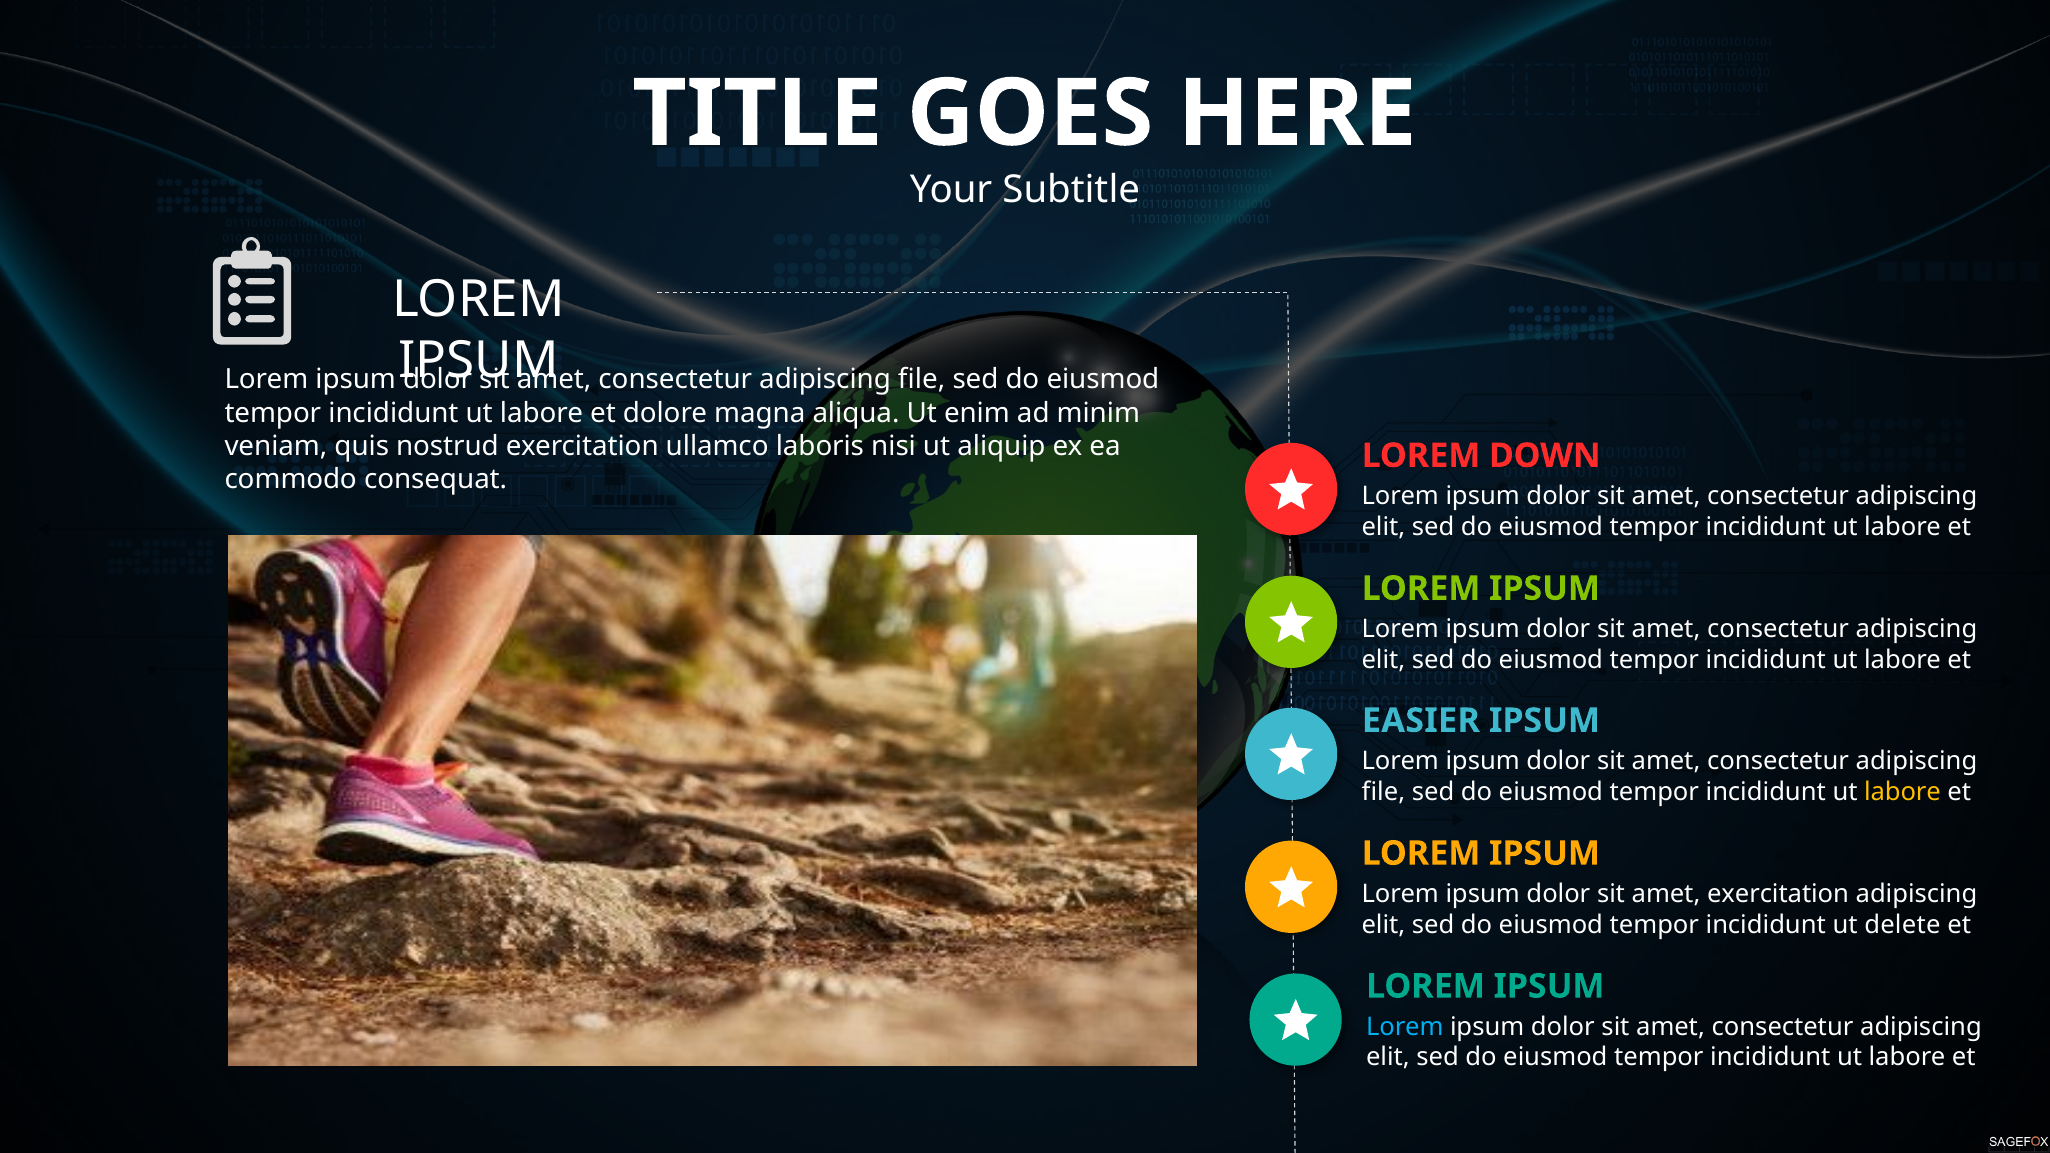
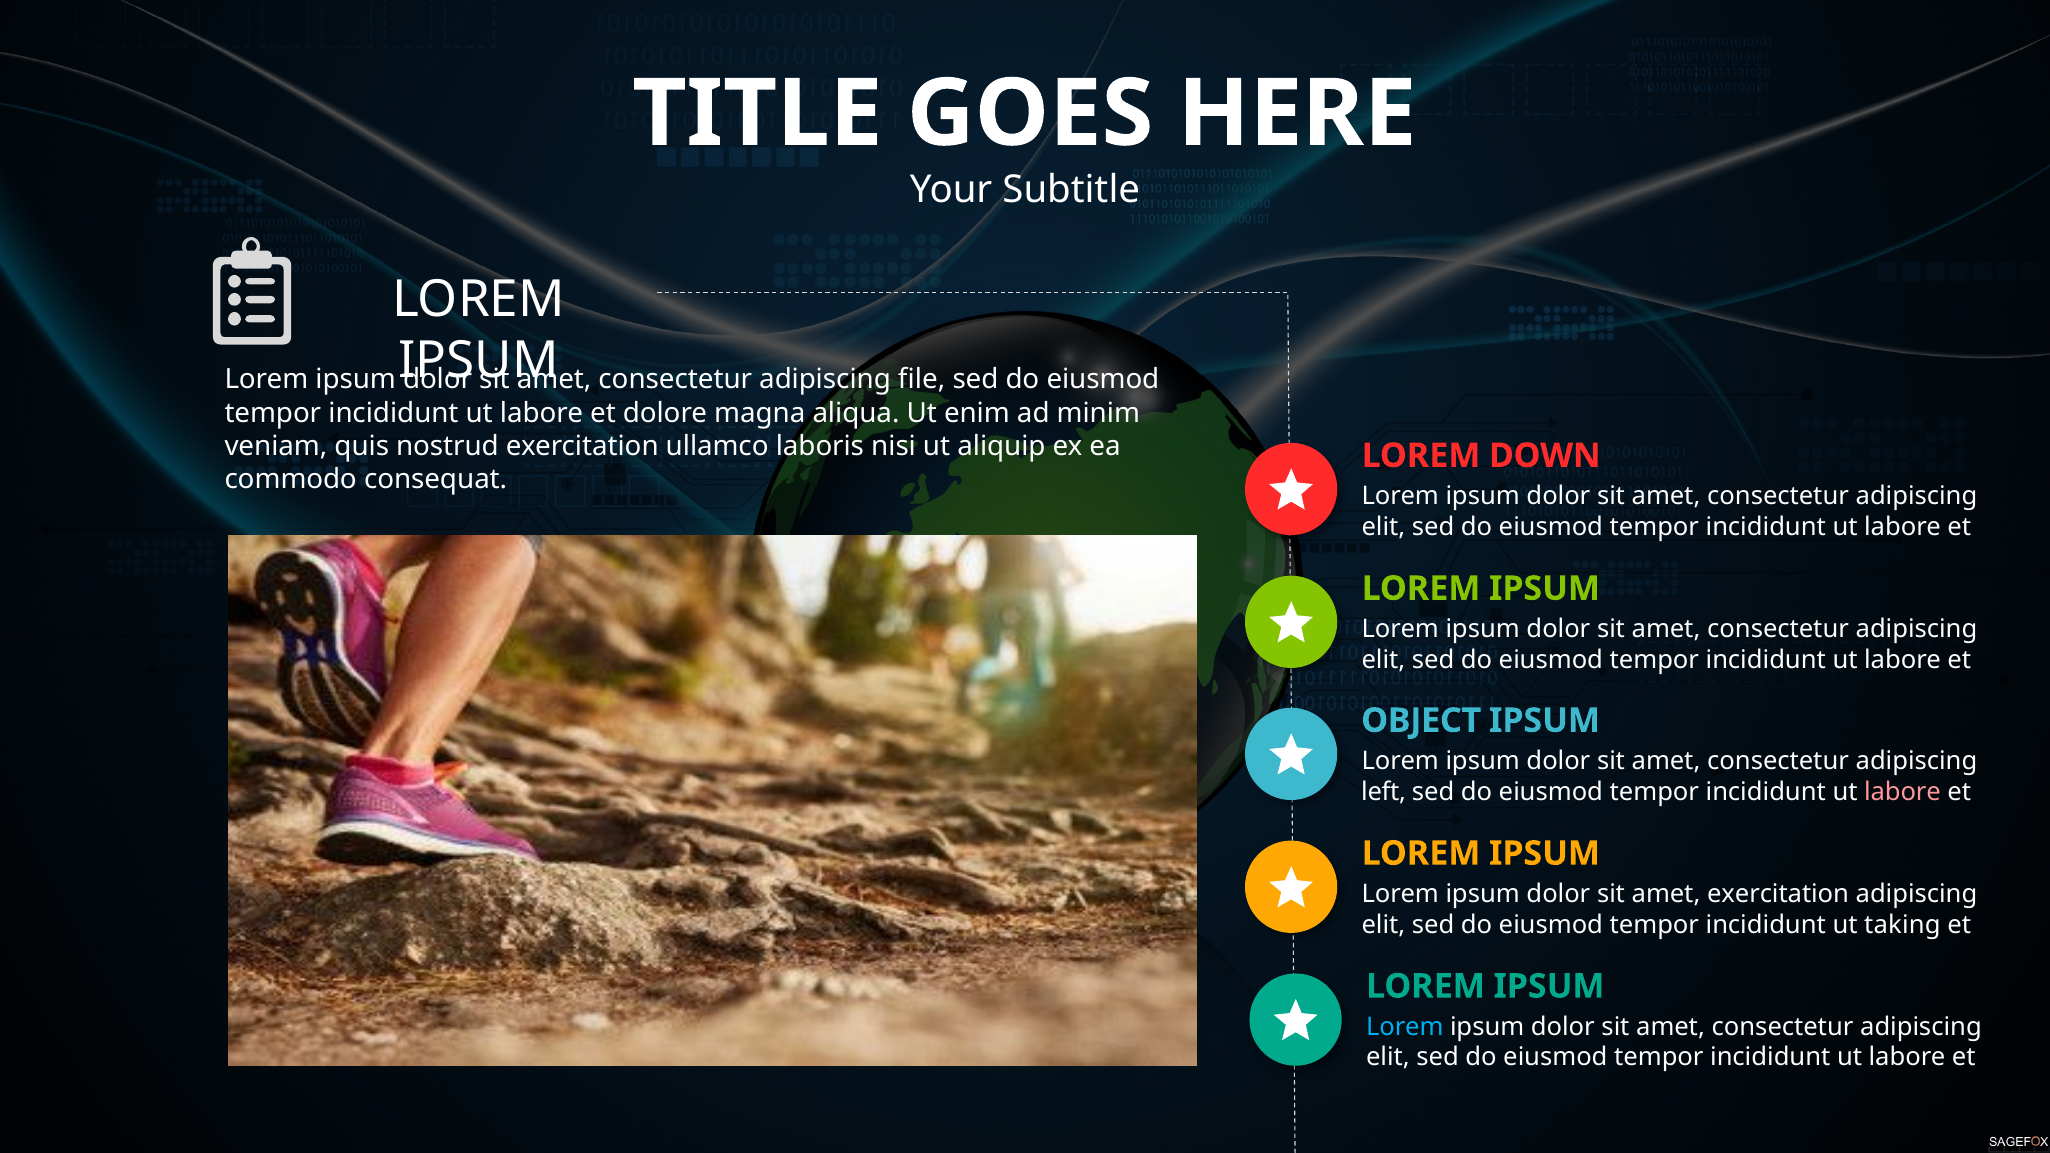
EASIER: EASIER -> OBJECT (1421, 721)
file: file -> left (1384, 792)
labore colour: yellow -> pink (1903, 792)
delete: delete -> taking (1902, 925)
